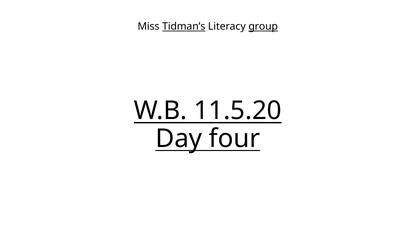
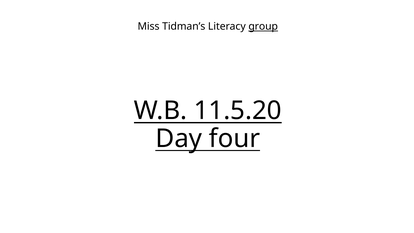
Tidman’s underline: present -> none (184, 27)
